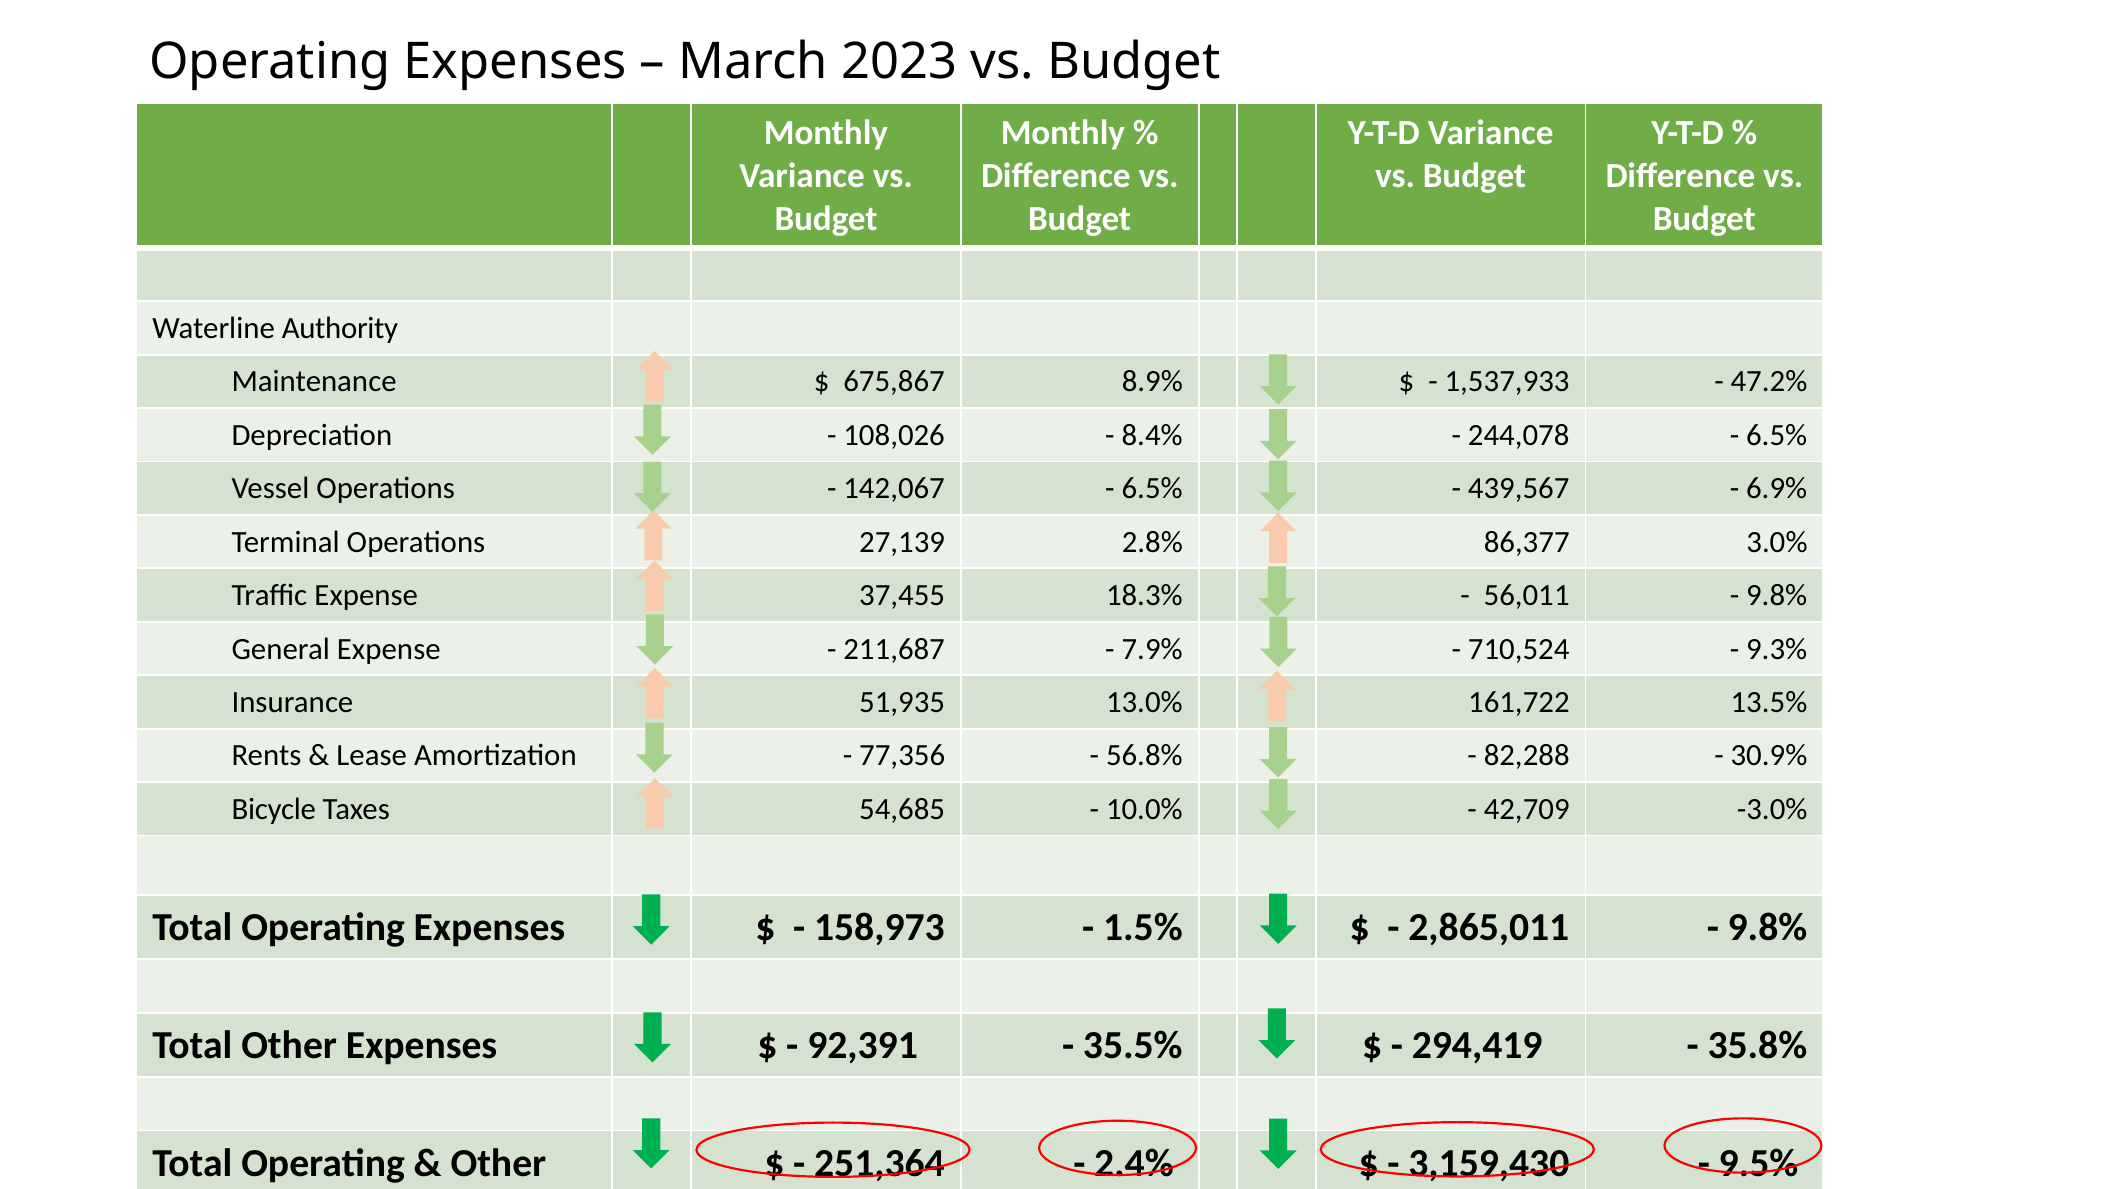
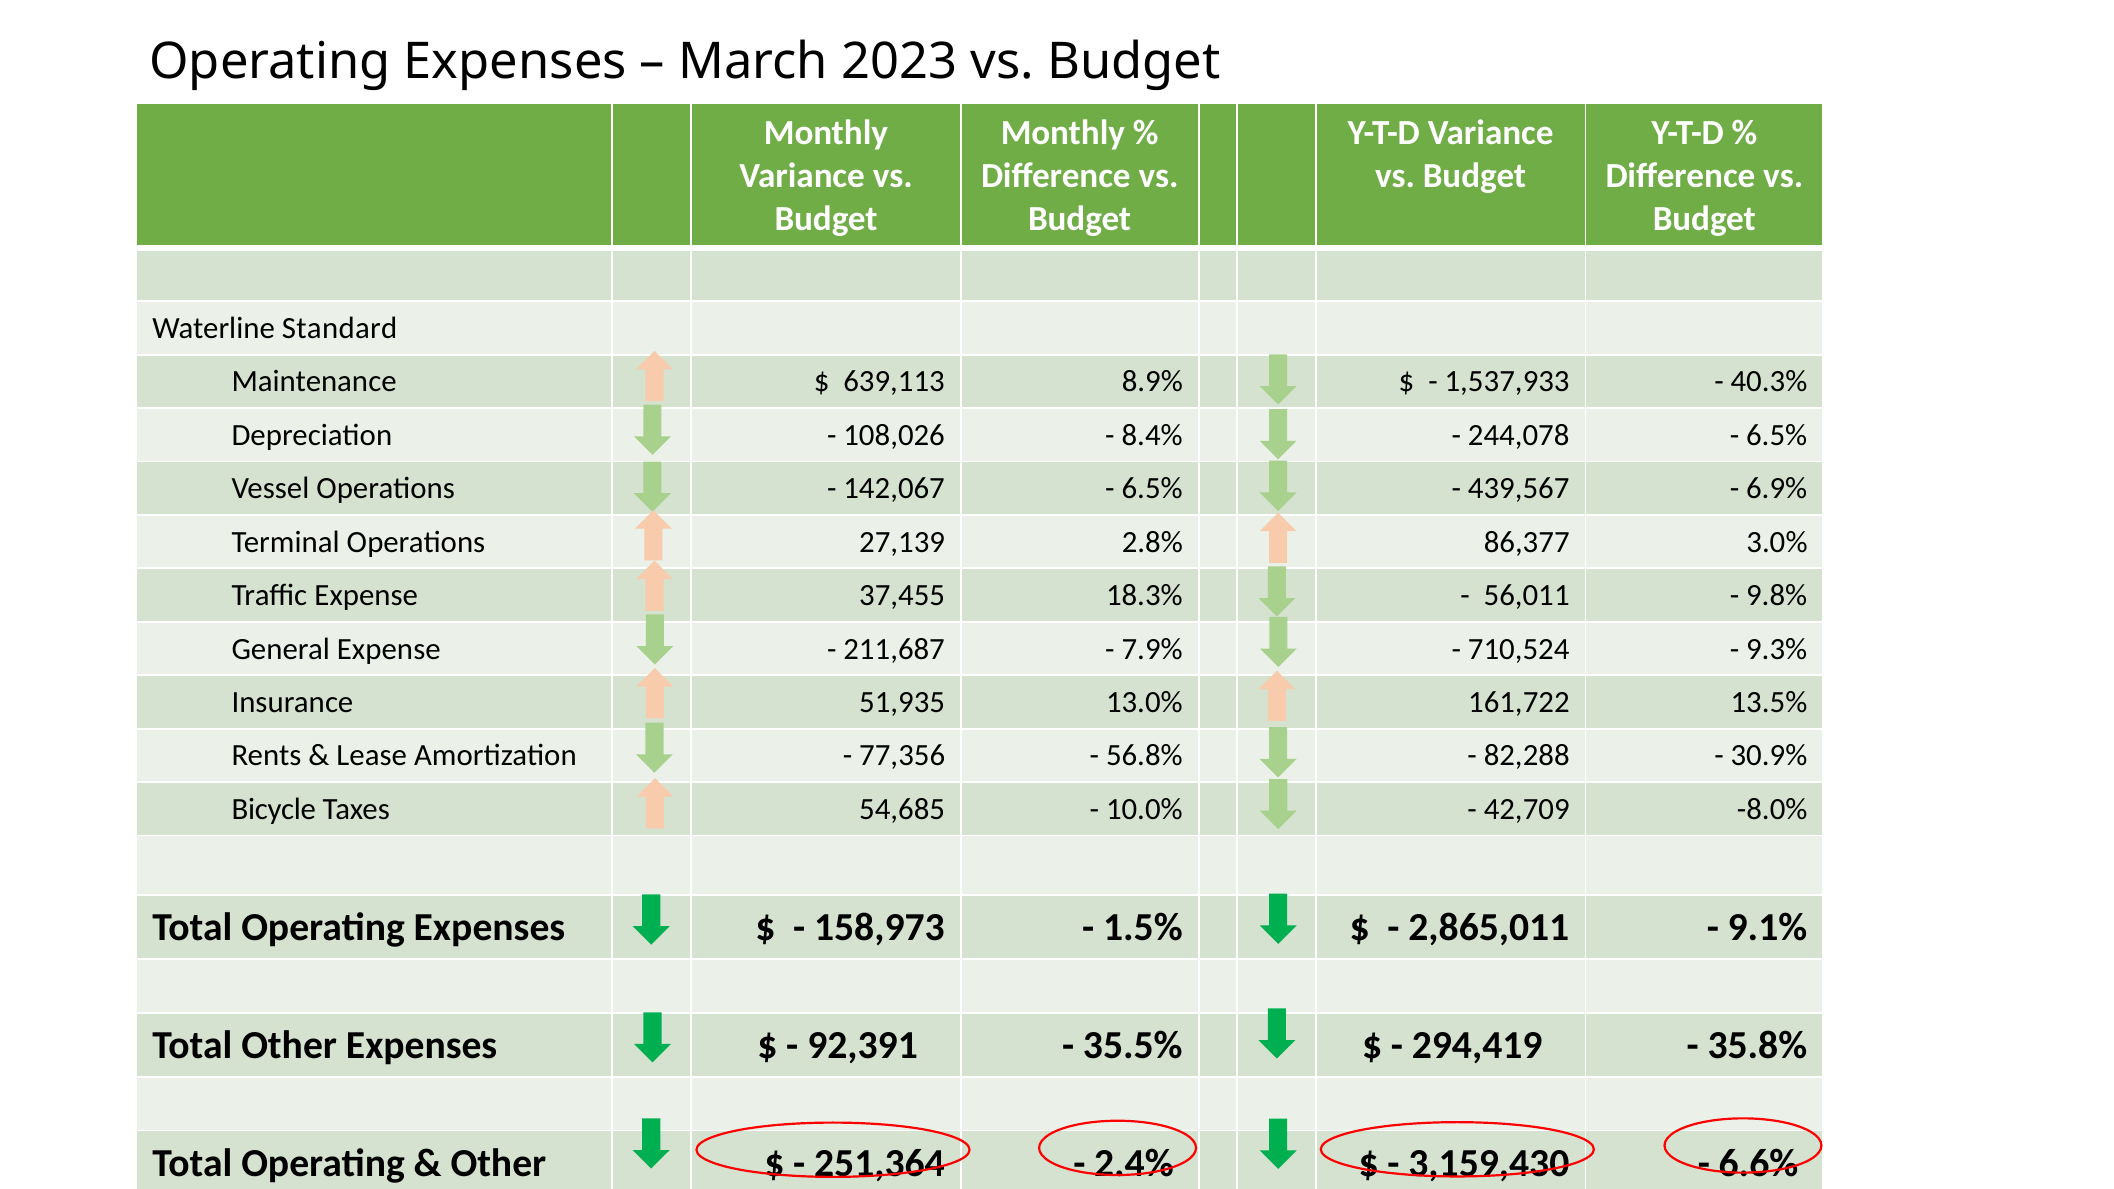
Authority: Authority -> Standard (340, 328)
675,867: 675,867 -> 639,113 (894, 382)
47.2%: 47.2% -> 40.3% (1769, 382)
-3.0%: -3.0% -> -8.0% (1772, 809)
9.8%: 9.8% -> 9.1% (1767, 928)
9.5%: 9.5% -> 6.6% (1758, 1163)
